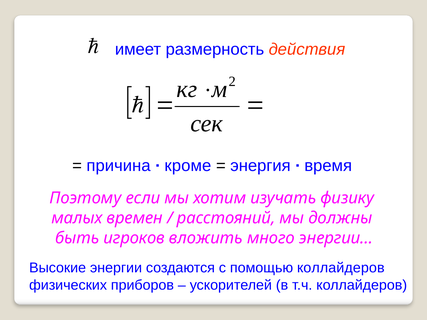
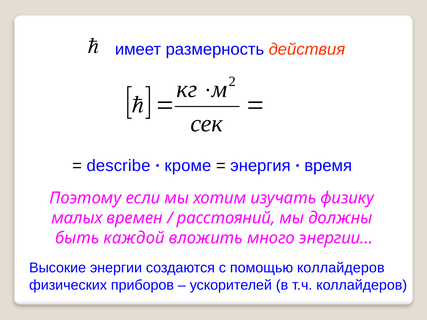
причина: причина -> describe (118, 166)
игроков: игроков -> каждой (134, 238)
